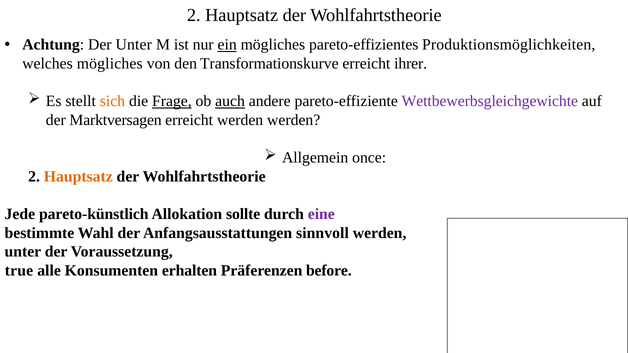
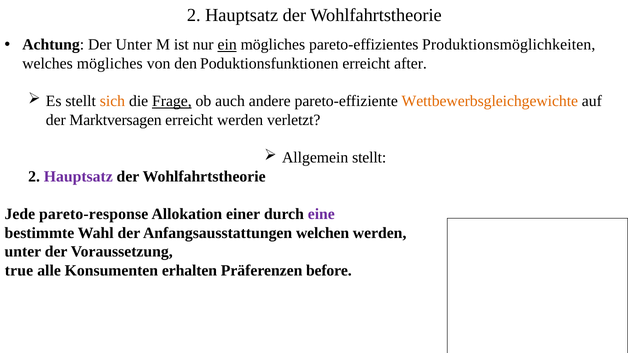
Transformationskurve: Transformationskurve -> Poduktionsfunktionen (269, 64)
ihrer: ihrer -> after (411, 64)
auch underline: present -> none (230, 101)
Wettbewerbsgleichgewichte colour: purple -> orange (490, 101)
werden werden: werden -> verletzt (294, 120)
Allgemein once: once -> stellt (369, 158)
Hauptsatz colour: orange -> purple (78, 177)
pareto-künstlich: pareto-künstlich -> pareto-response (94, 214)
sollte: sollte -> einer (243, 214)
sinnvoll: sinnvoll -> welchen (323, 233)
